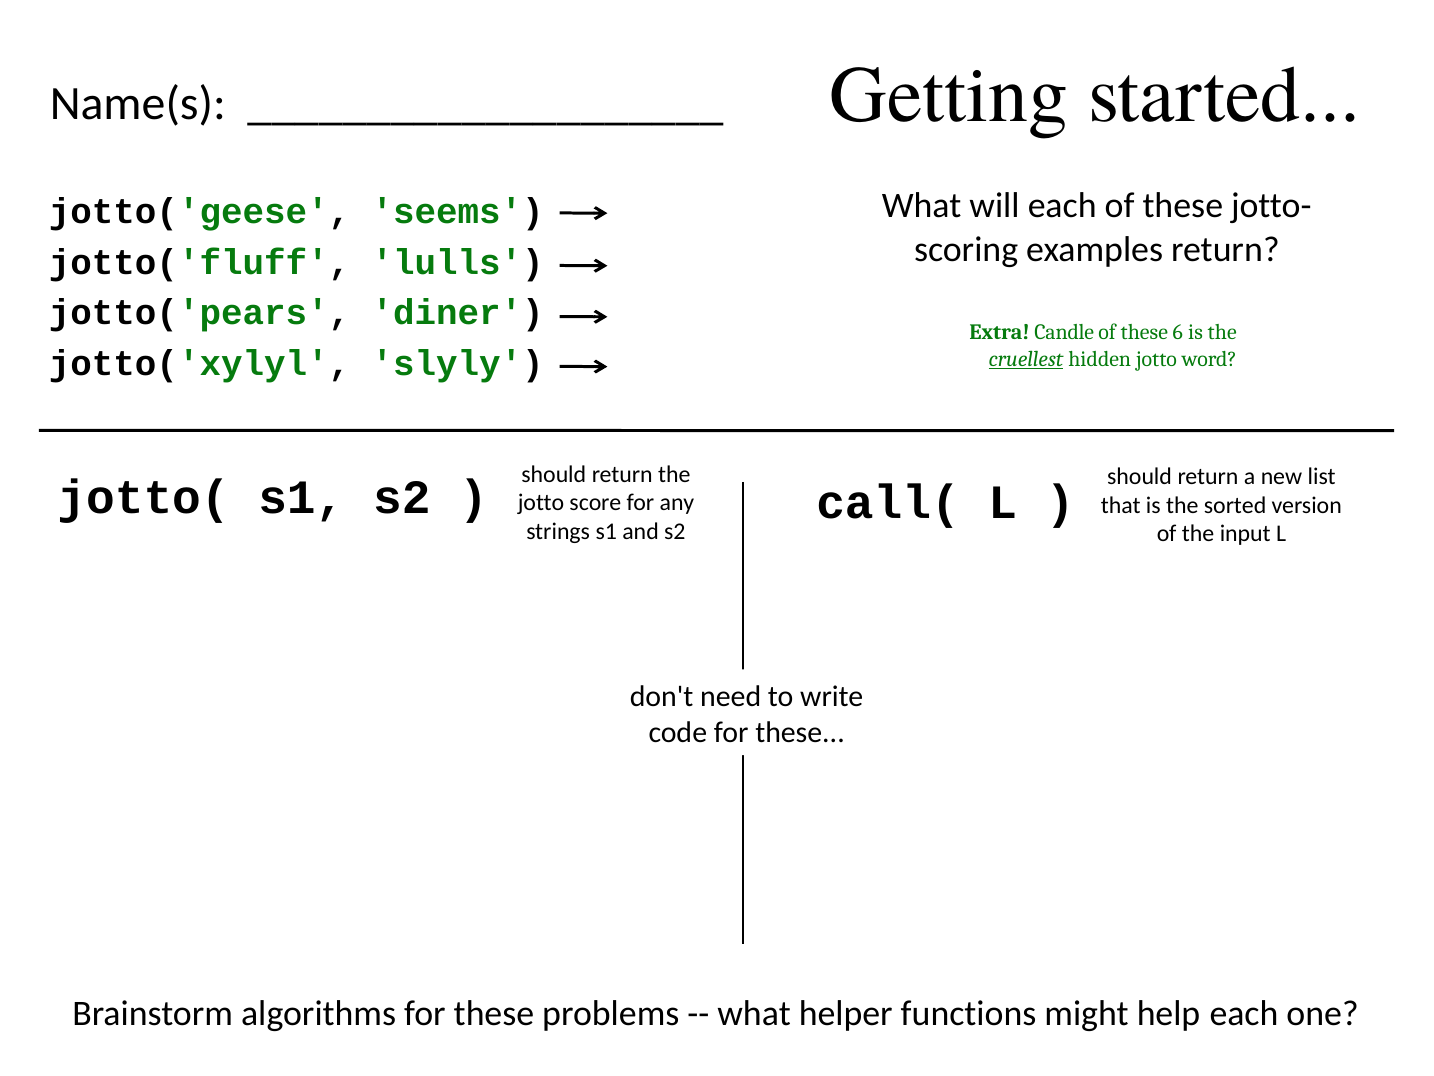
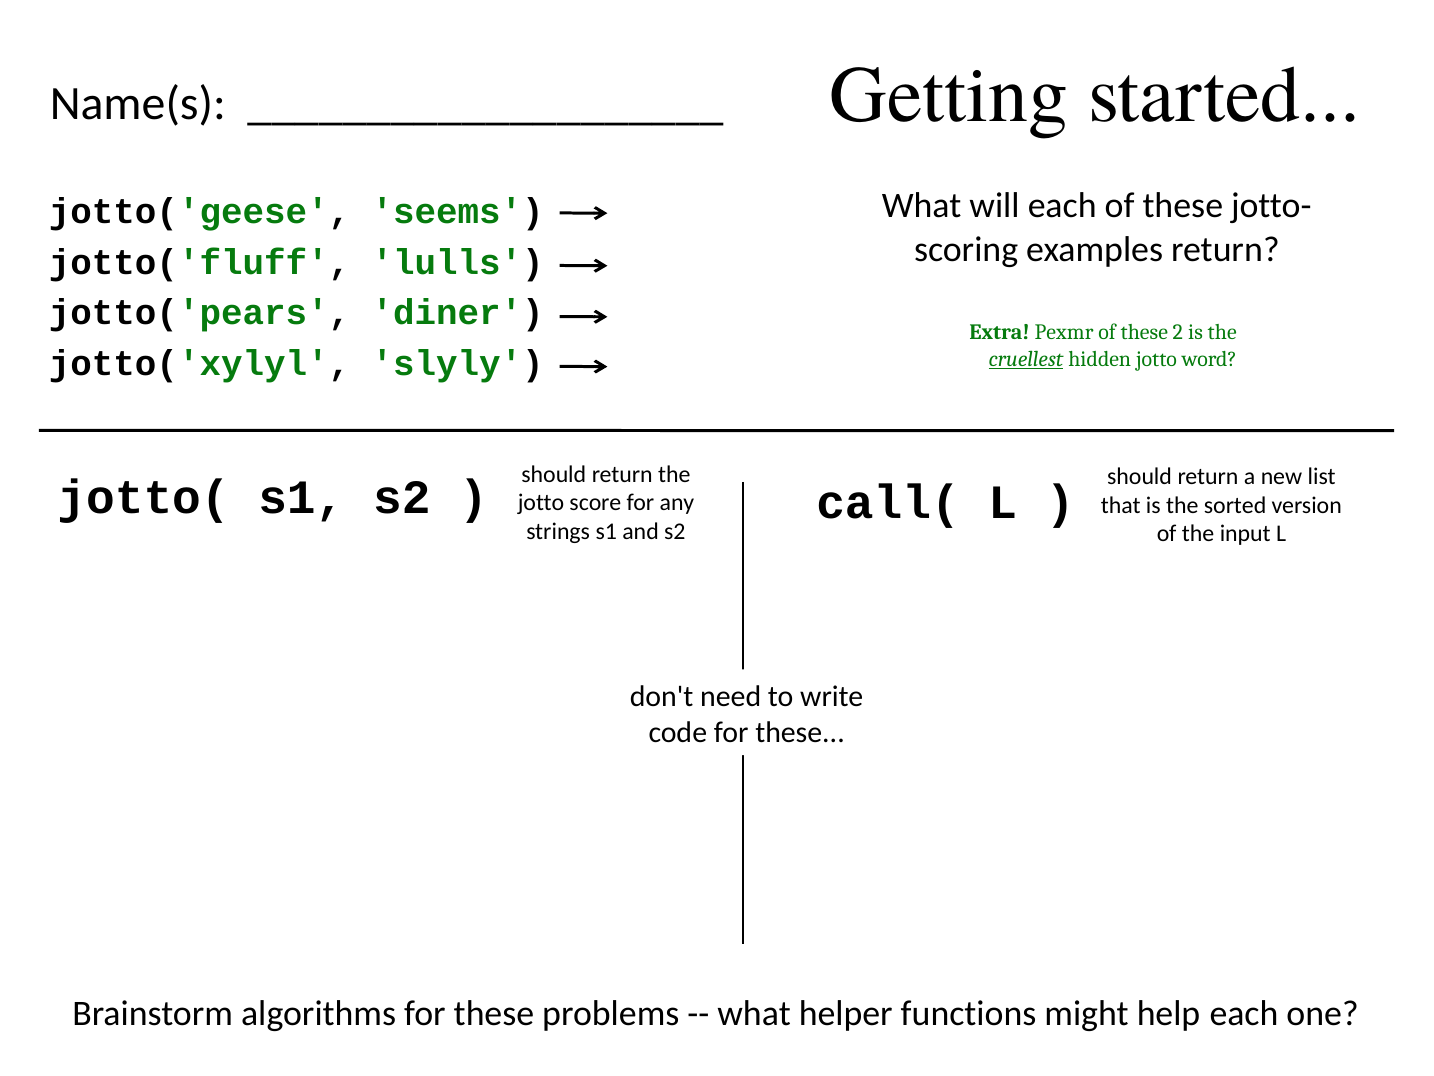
Candle: Candle -> Pexmr (1064, 332)
6: 6 -> 2 (1178, 332)
